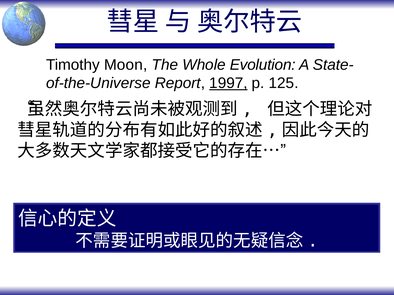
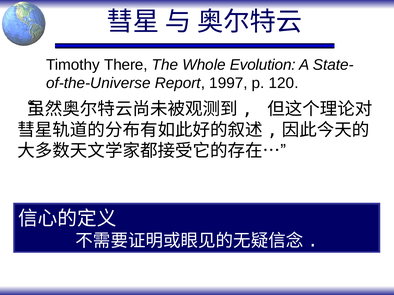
Moon: Moon -> There (126, 65)
1997 underline: present -> none (228, 83)
125: 125 -> 120 (284, 83)
